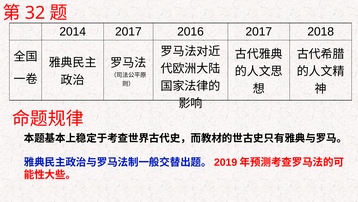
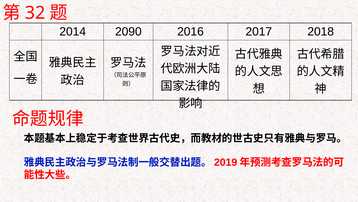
2014 2017: 2017 -> 2090 (128, 32)
